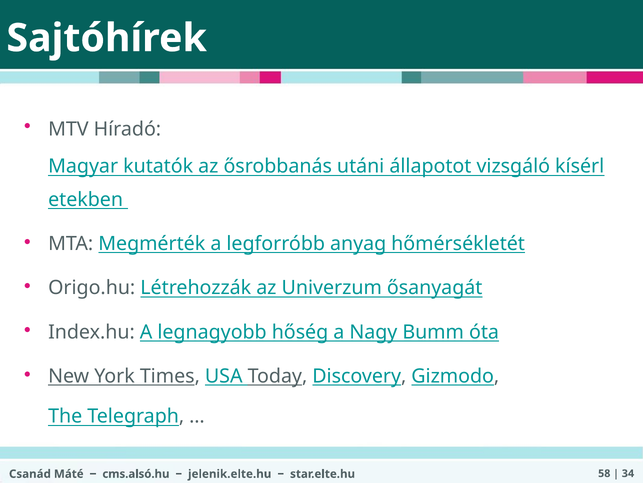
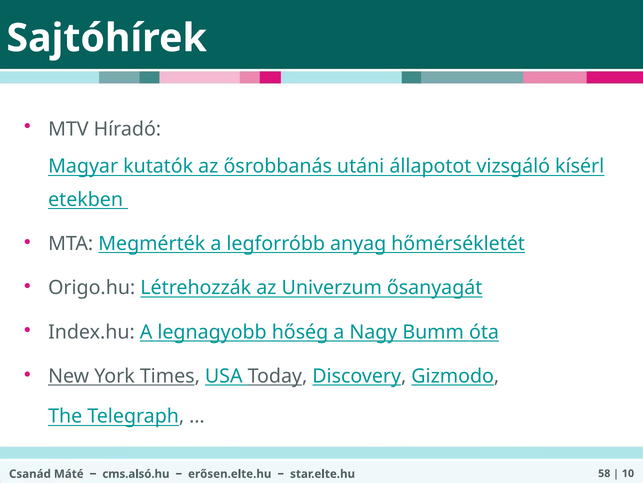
34: 34 -> 10 (628, 473)
jelenik.elte.hu: jelenik.elte.hu -> erősen.elte.hu (230, 473)
